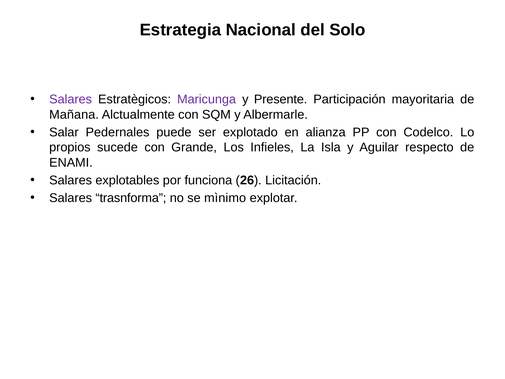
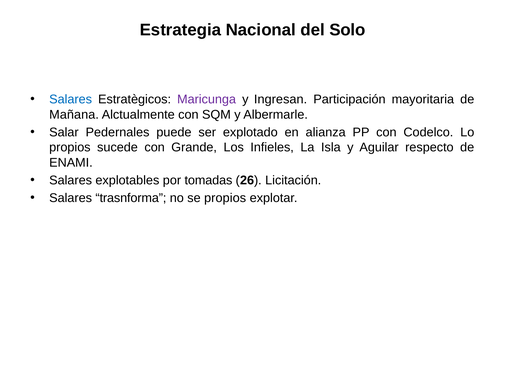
Salares colour: purple -> blue (71, 99)
Presente: Presente -> Ingresan (281, 99)
funciona: funciona -> tomadas (208, 180)
se mìnimo: mìnimo -> propios (225, 198)
